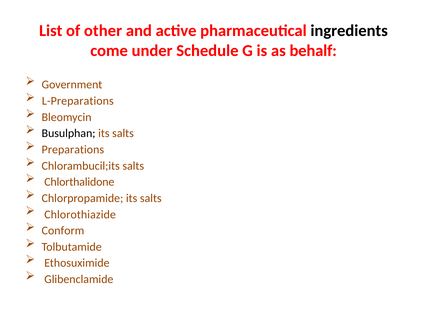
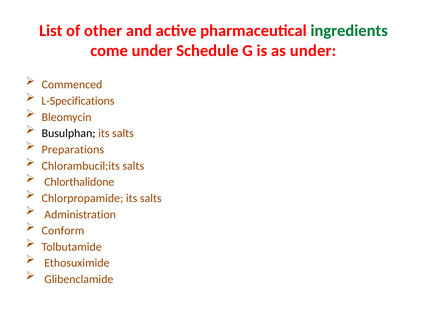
ingredients colour: black -> green (349, 31)
as behalf: behalf -> under (313, 51)
Government: Government -> Commenced (72, 85)
L-Preparations: L-Preparations -> L-Specifications (78, 101)
Chlorothiazide: Chlorothiazide -> Administration (80, 215)
